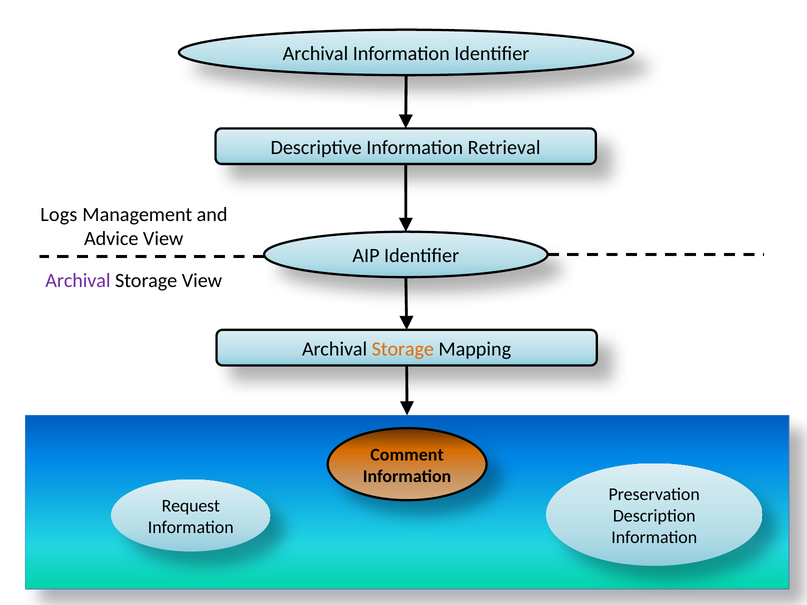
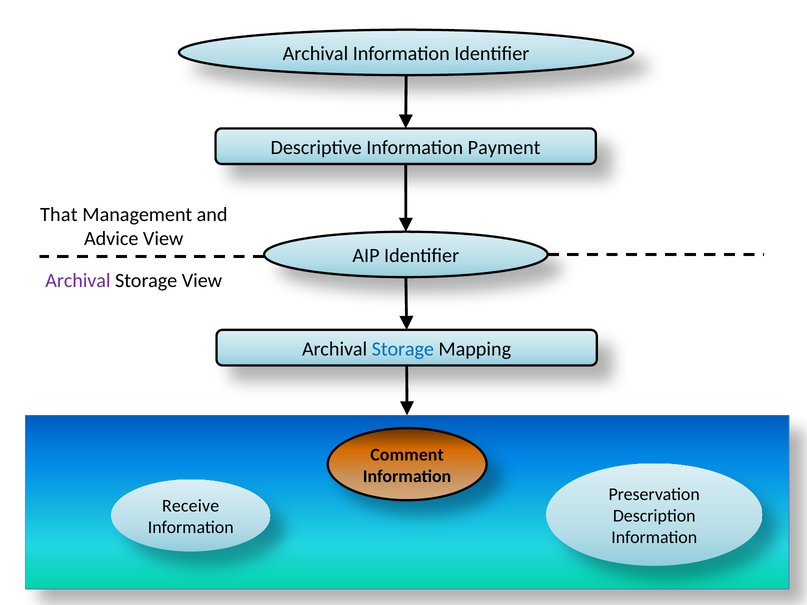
Retrieval: Retrieval -> Payment (504, 148)
Logs: Logs -> That (59, 215)
Storage colour: orange -> blue (403, 349)
Request: Request -> Receive (191, 506)
